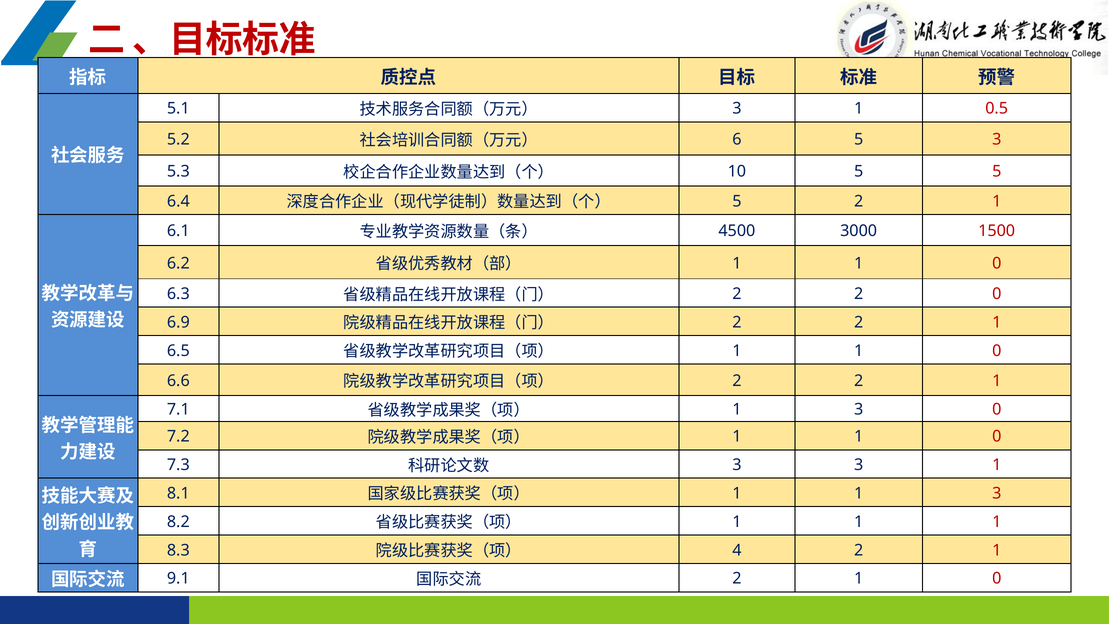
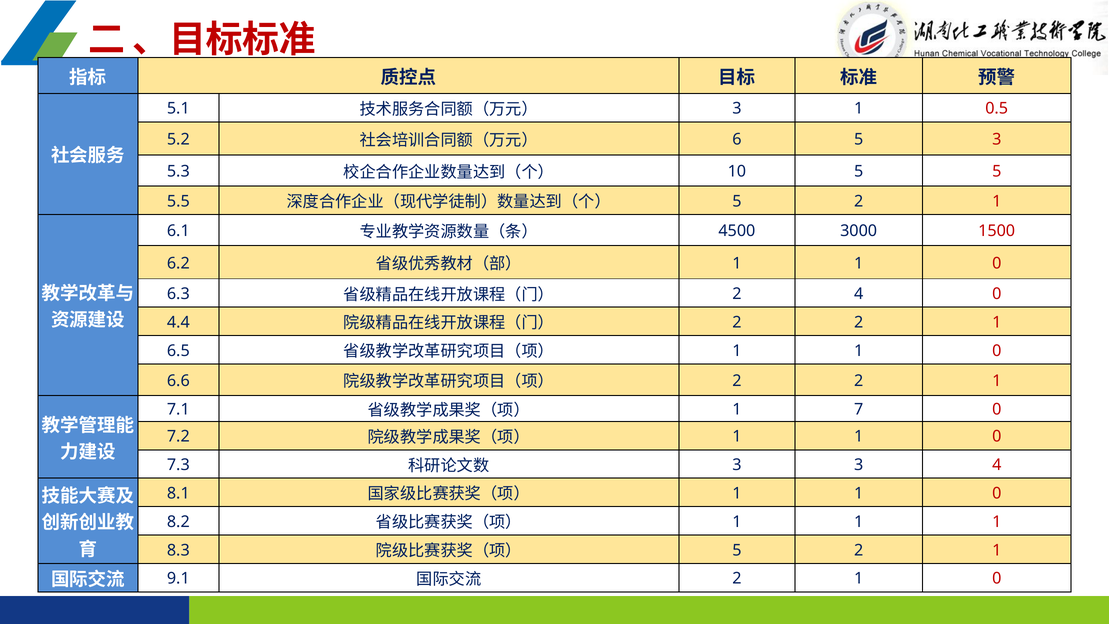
6.4: 6.4 -> 5.5 (178, 201)
2: 2 -> 4 (859, 294)
6.9: 6.9 -> 4.4 (178, 322)
3: 3 -> 7 (859, 409)
3 3 1: 1 -> 4 (997, 465)
3: 3 -> 0 (997, 493)
4: 4 -> 5 (737, 550)
